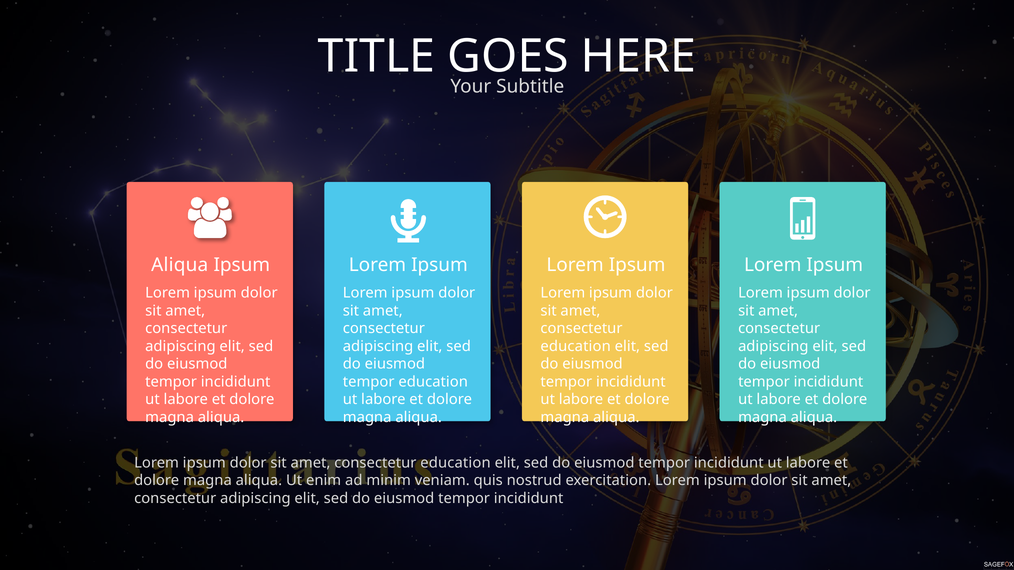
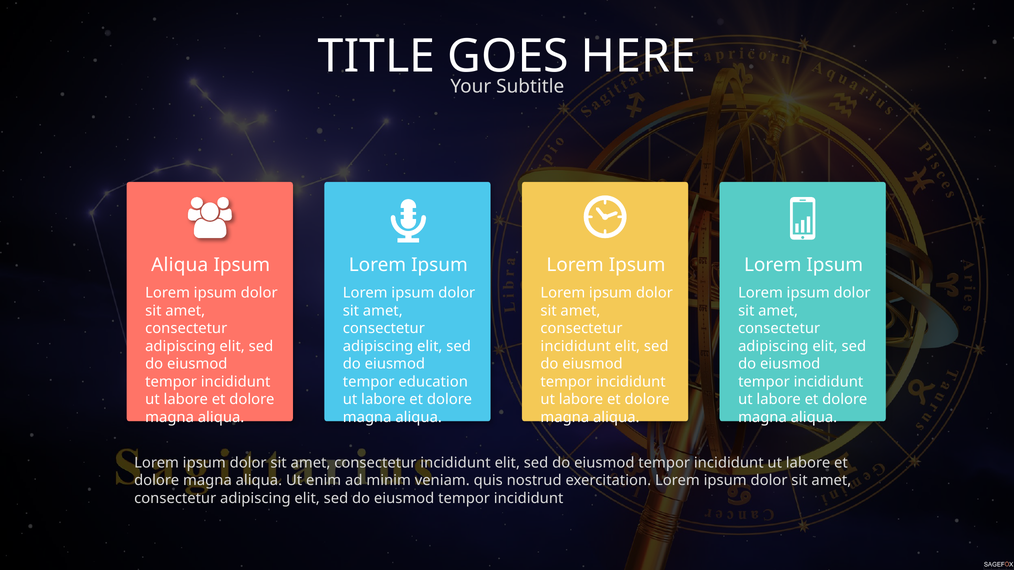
education: education -> incididunt (576, 347)
education: education -> incididunt (455, 463)
